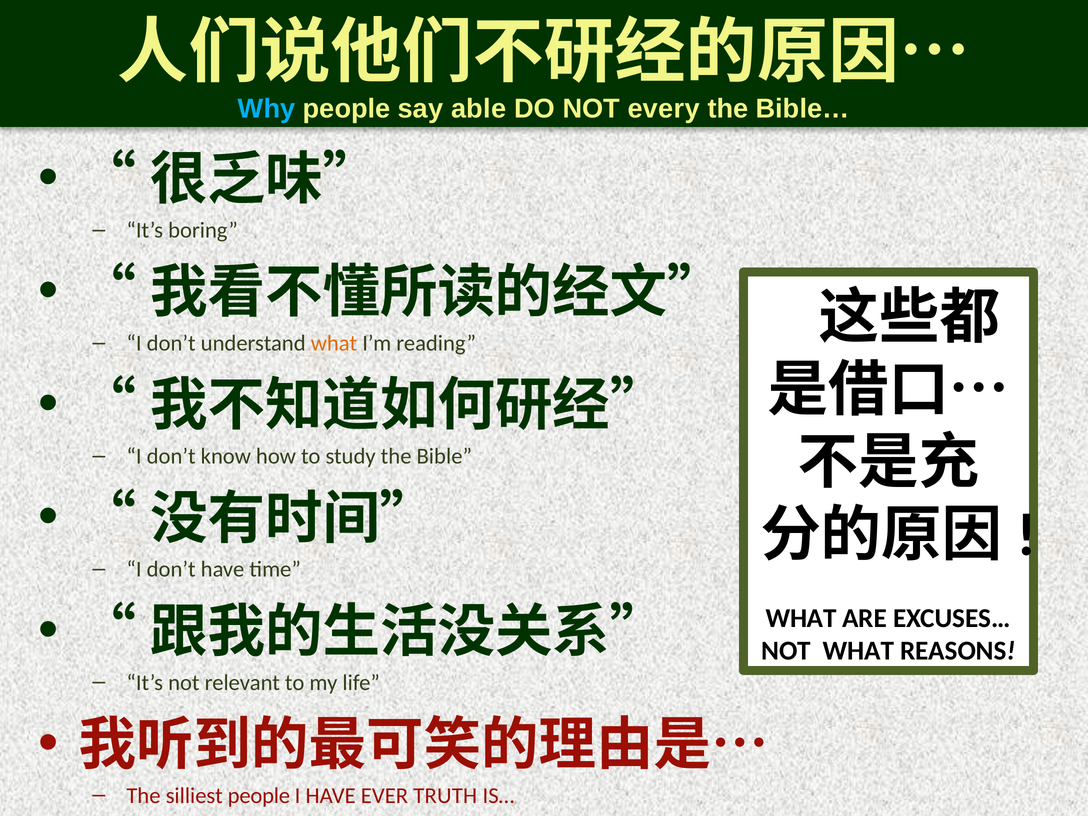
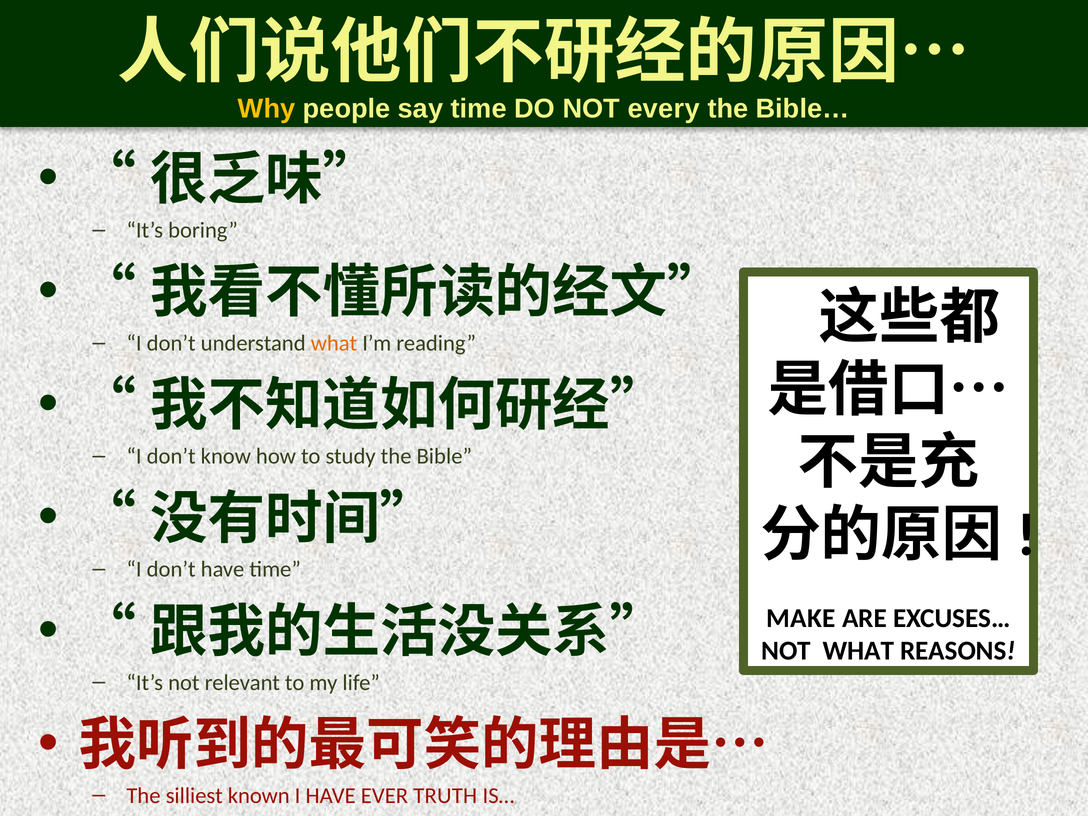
Why colour: light blue -> yellow (267, 109)
say able: able -> time (479, 109)
WHAT: WHAT -> MAKE (801, 618)
silliest people: people -> known (259, 796)
